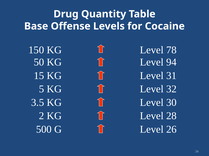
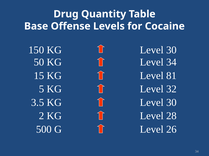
150 KG Level 78: 78 -> 30 (171, 50)
Level 94: 94 -> 34 (171, 62)
31: 31 -> 81 (171, 76)
